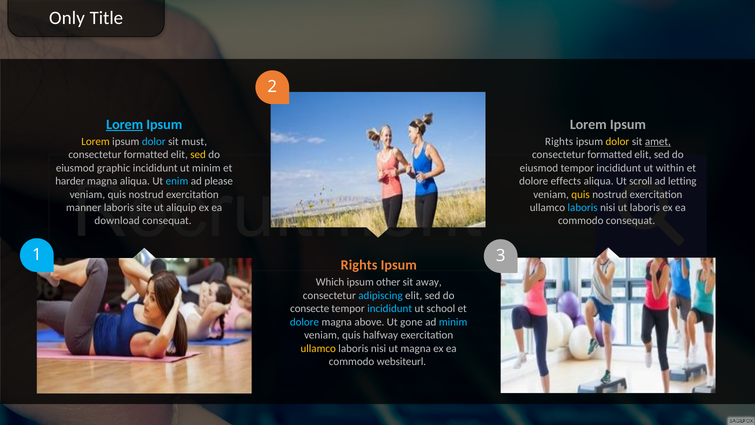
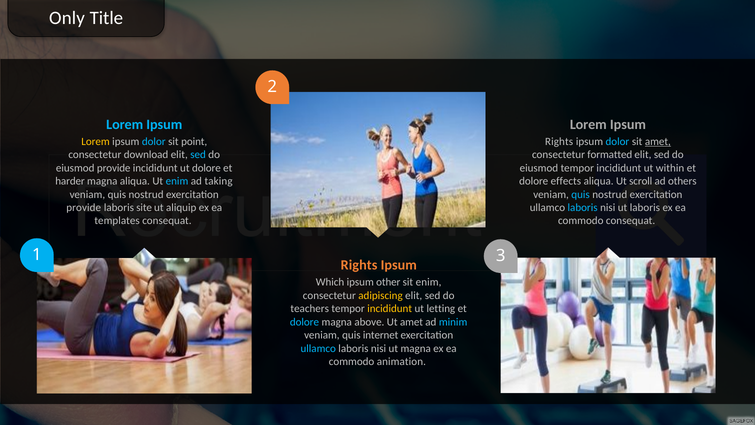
Lorem underline: present -> none (125, 124)
must: must -> point (194, 141)
dolor colour: yellow -> light blue (617, 141)
formatted: formatted -> download (146, 155)
sed colour: yellow -> light blue (198, 155)
eiusmod graphic: graphic -> provide (114, 168)
ut minim: minim -> dolore (206, 168)
please: please -> taking (219, 181)
letting: letting -> others (682, 181)
quis colour: yellow -> light blue (581, 194)
manner: manner -> provide (84, 207)
download: download -> templates (117, 221)
sit away: away -> enim (429, 282)
adipiscing colour: light blue -> yellow (381, 295)
consecte: consecte -> teachers (310, 308)
incididunt colour: light blue -> yellow (390, 308)
school: school -> letting (441, 308)
Ut gone: gone -> amet (412, 322)
halfway: halfway -> internet (381, 335)
ullamco colour: yellow -> light blue (318, 348)
websiteurl: websiteurl -> animation (401, 361)
